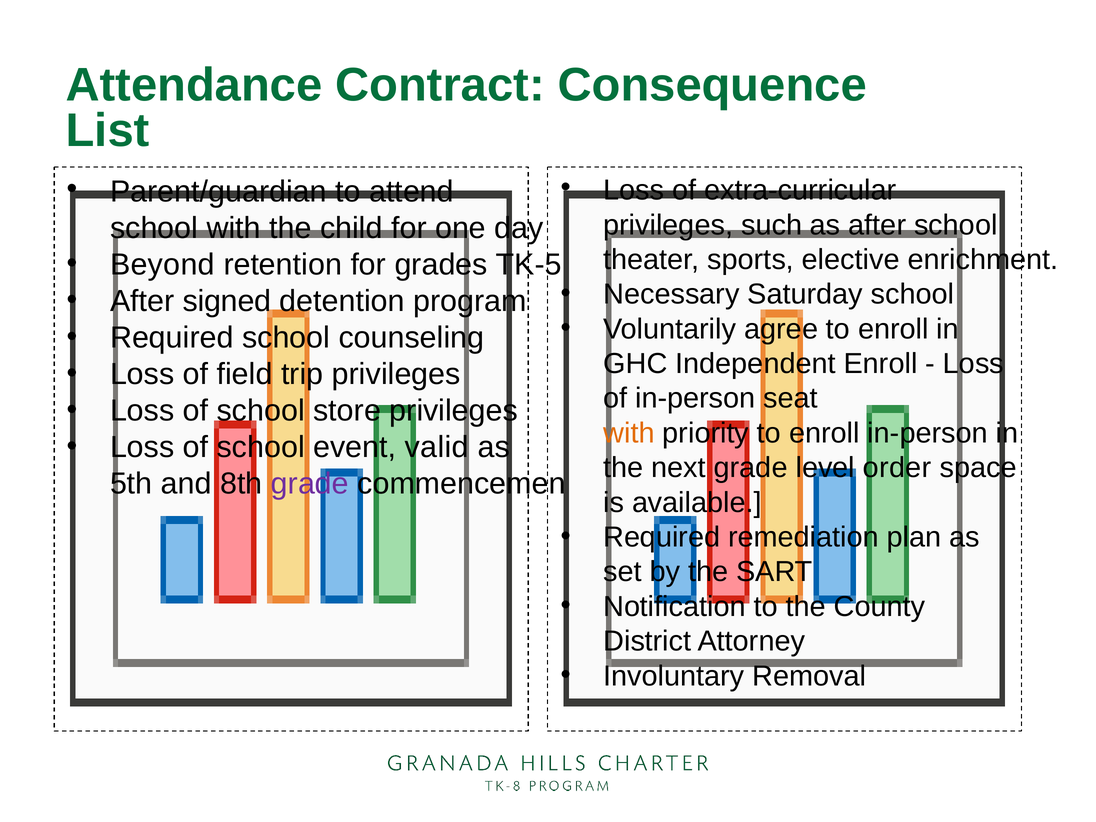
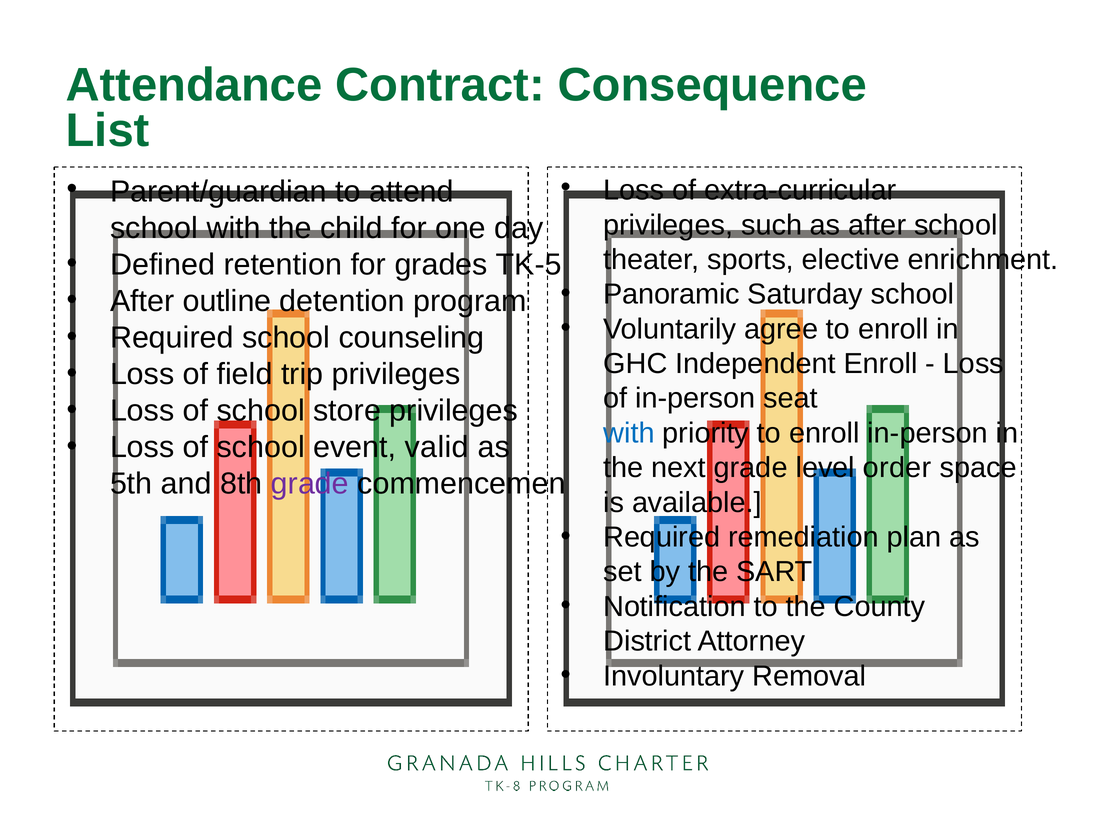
Beyond: Beyond -> Defined (163, 265)
Necessary: Necessary -> Panoramic (671, 294)
signed: signed -> outline (227, 301)
with colour: orange -> blue (629, 433)
